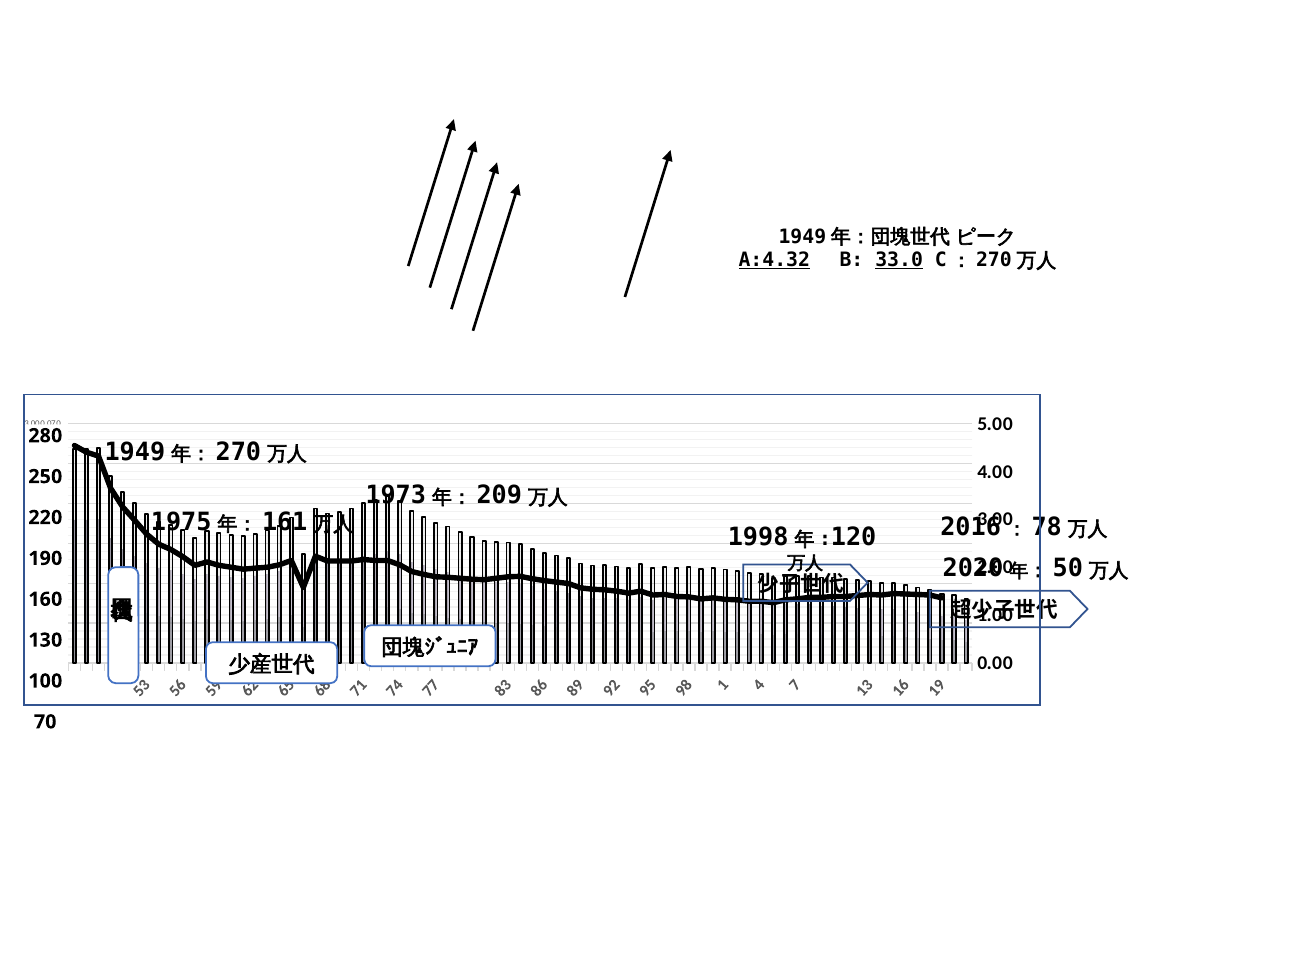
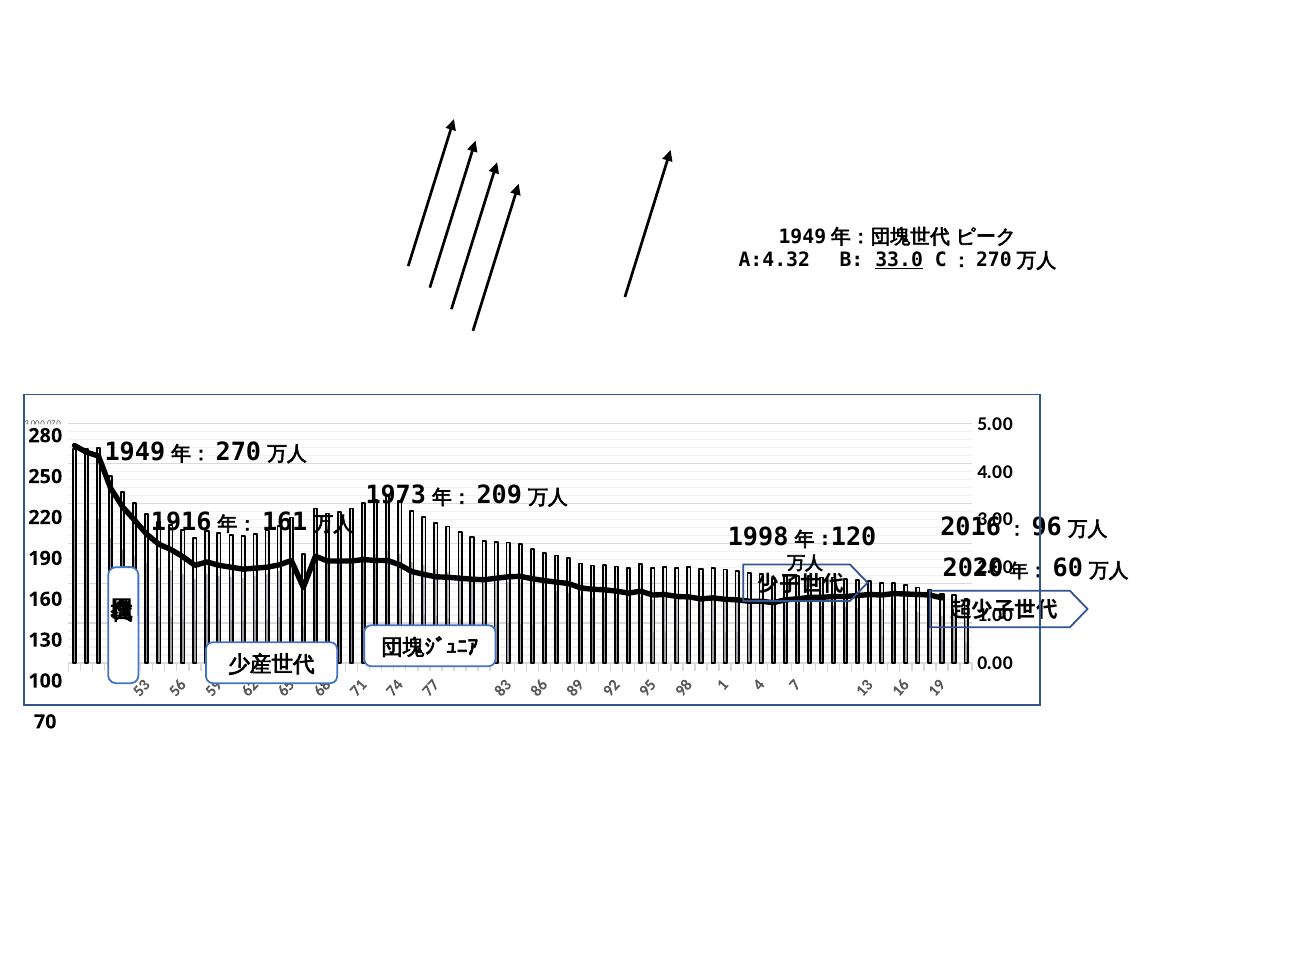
A:4.32 underline: present -> none (774, 260)
1975: 1975 -> 1916 (181, 522)
78: 78 -> 96 (1047, 527)
50: 50 -> 60 (1068, 569)
